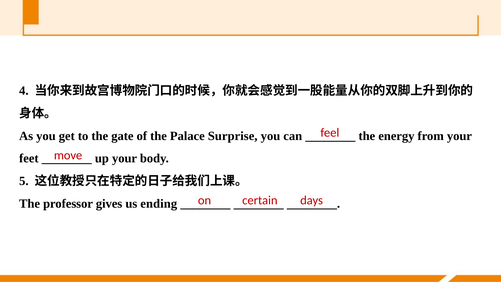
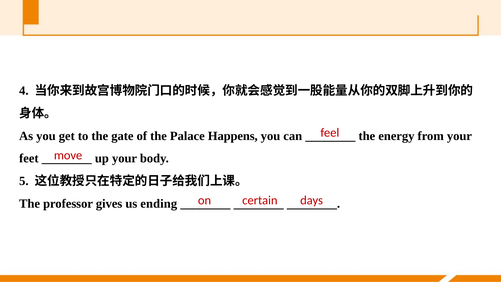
Surprise: Surprise -> Happens (233, 136)
